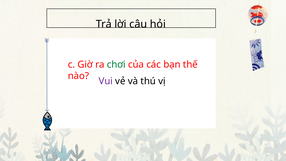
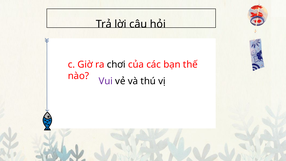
chơi colour: green -> black (116, 64)
